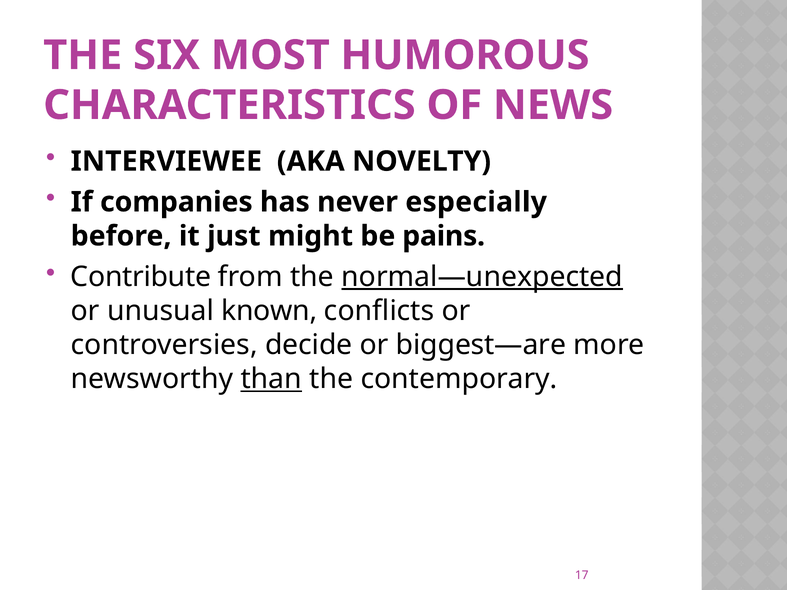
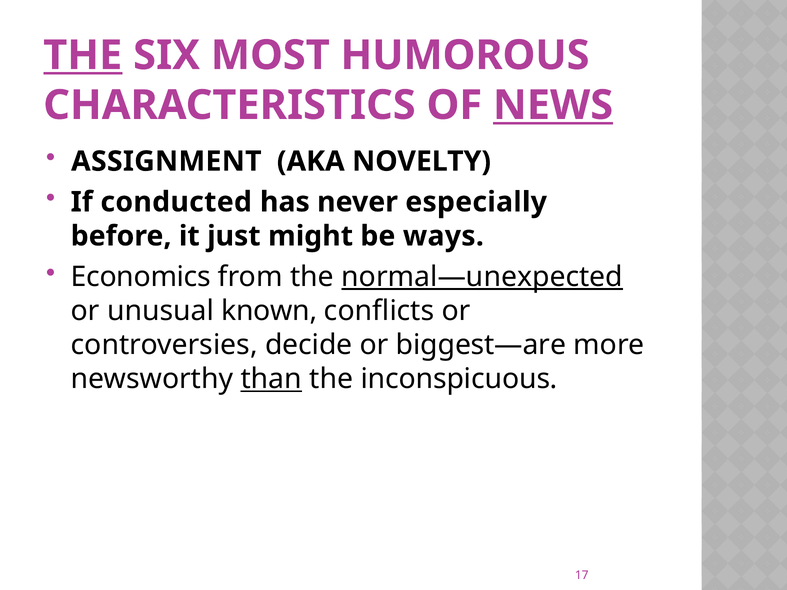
THE underline: none -> present (83, 55)
NEWS underline: none -> present (553, 105)
INTERVIEWEE: INTERVIEWEE -> ASSIGNMENT (166, 161)
companies: companies -> conducted (176, 202)
pains: pains -> ways (443, 236)
Contribute: Contribute -> Economics (141, 277)
contemporary: contemporary -> inconspicuous (459, 379)
